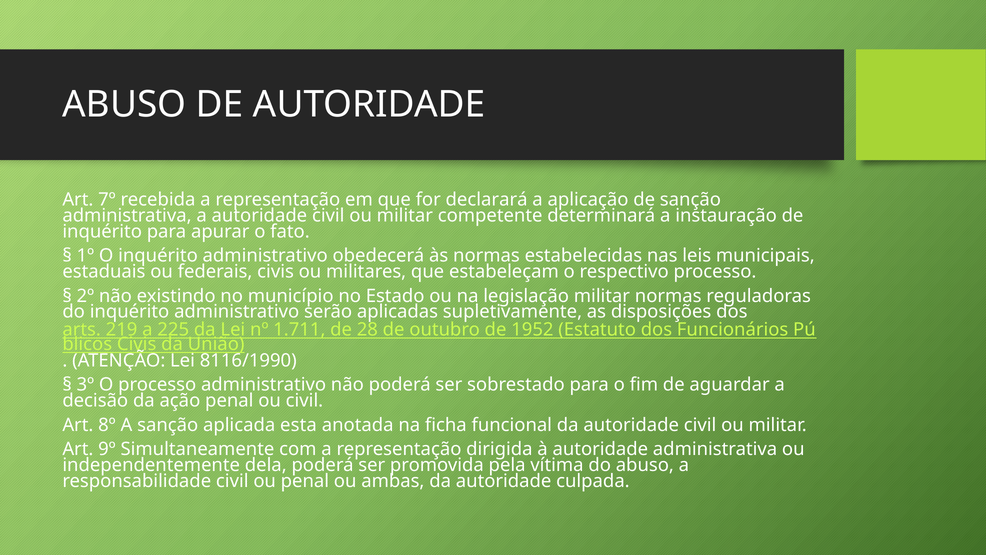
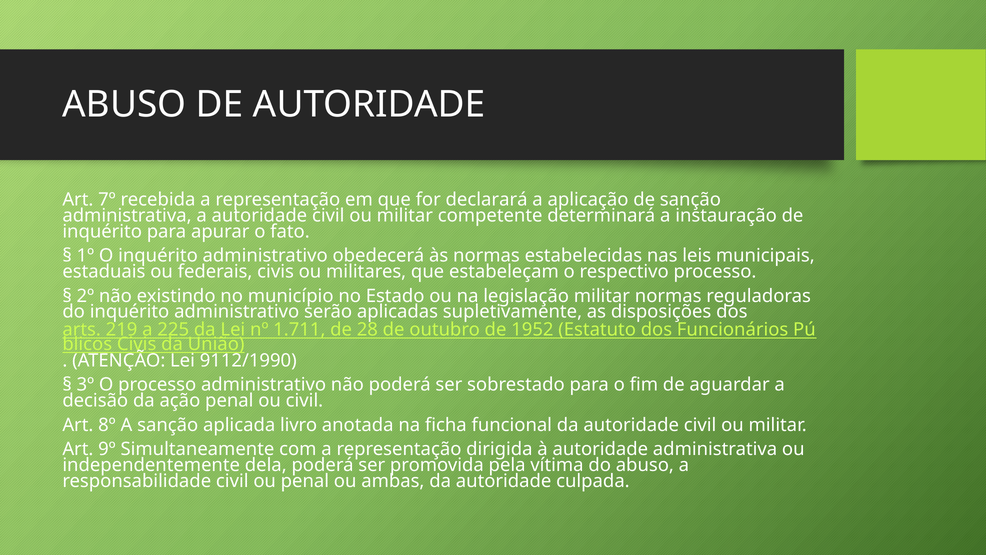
8116/1990: 8116/1990 -> 9112/1990 (248, 360)
esta: esta -> livro (299, 425)
